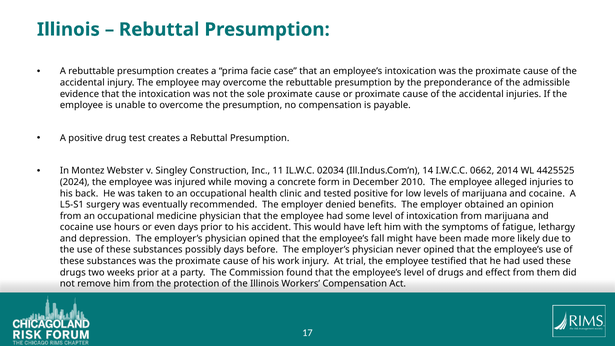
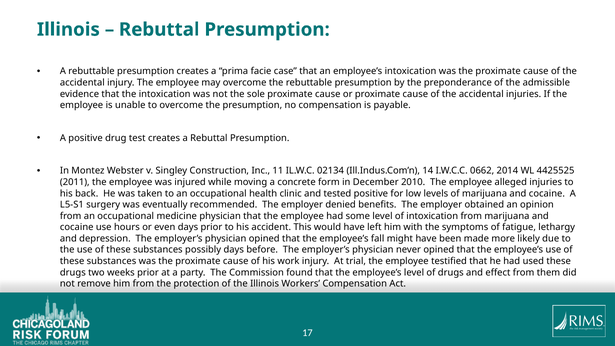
02034: 02034 -> 02134 (331, 171)
2024: 2024 -> 2011 (75, 182)
